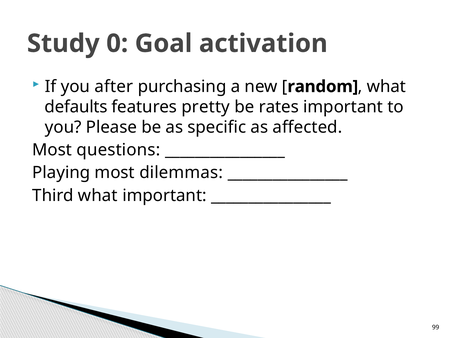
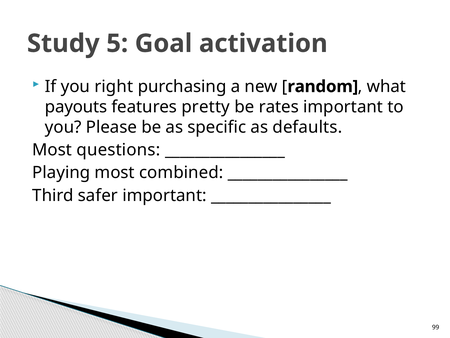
0: 0 -> 5 (117, 43)
after: after -> right (114, 86)
defaults: defaults -> payouts (76, 107)
affected: affected -> defaults (307, 127)
dilemmas: dilemmas -> combined (181, 172)
Third what: what -> safer (98, 195)
